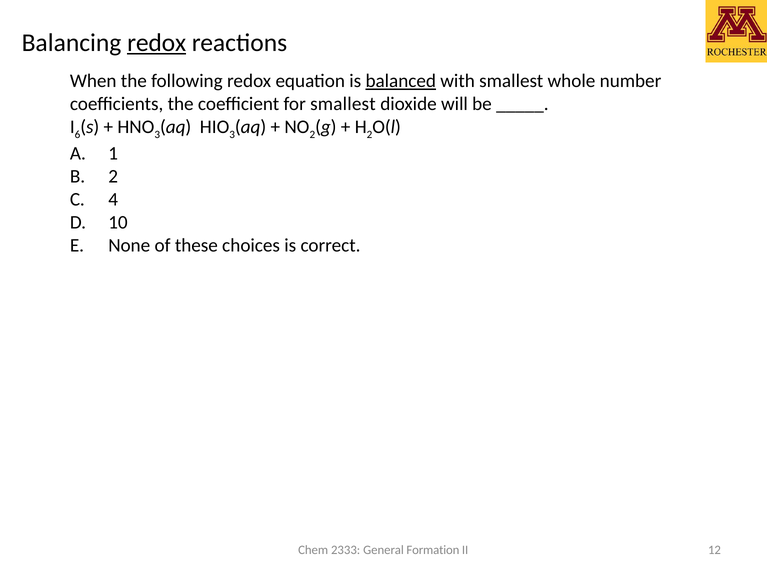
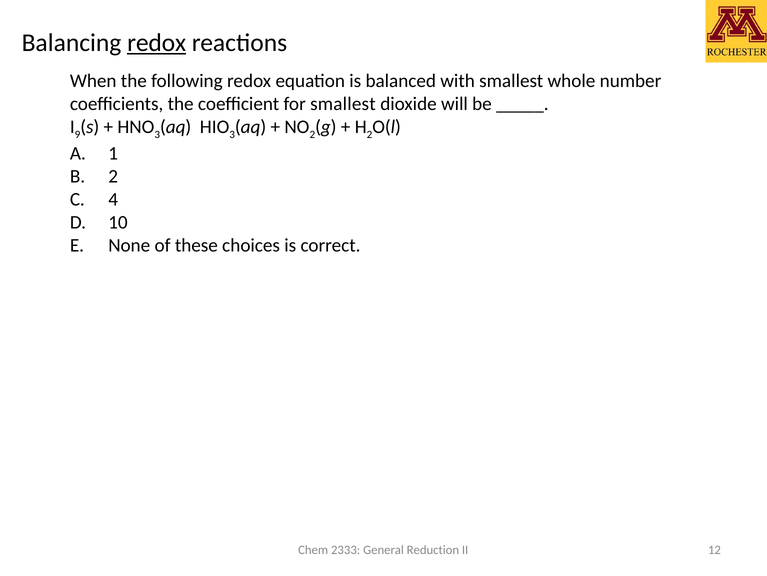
balanced underline: present -> none (401, 81)
6: 6 -> 9 (77, 134)
Formation: Formation -> Reduction (433, 549)
